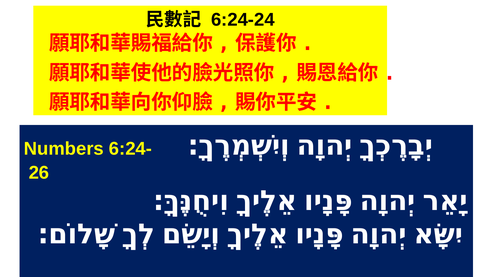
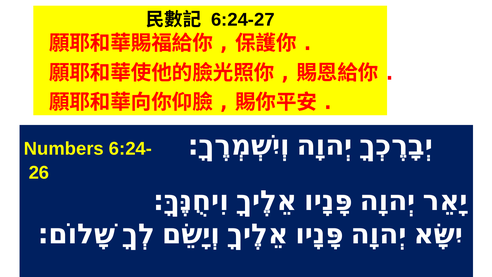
6:24-24: 6:24-24 -> 6:24-27 (243, 20)
